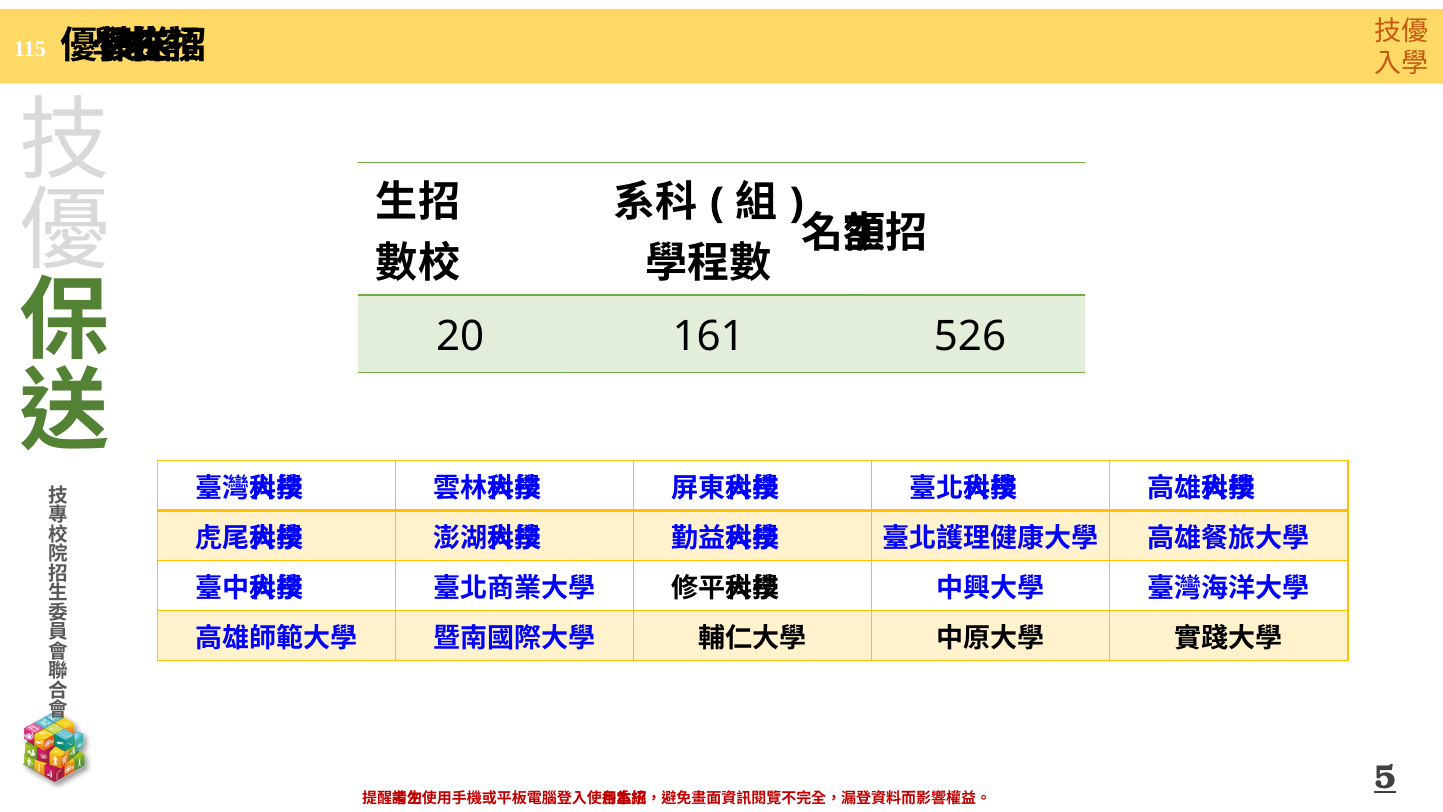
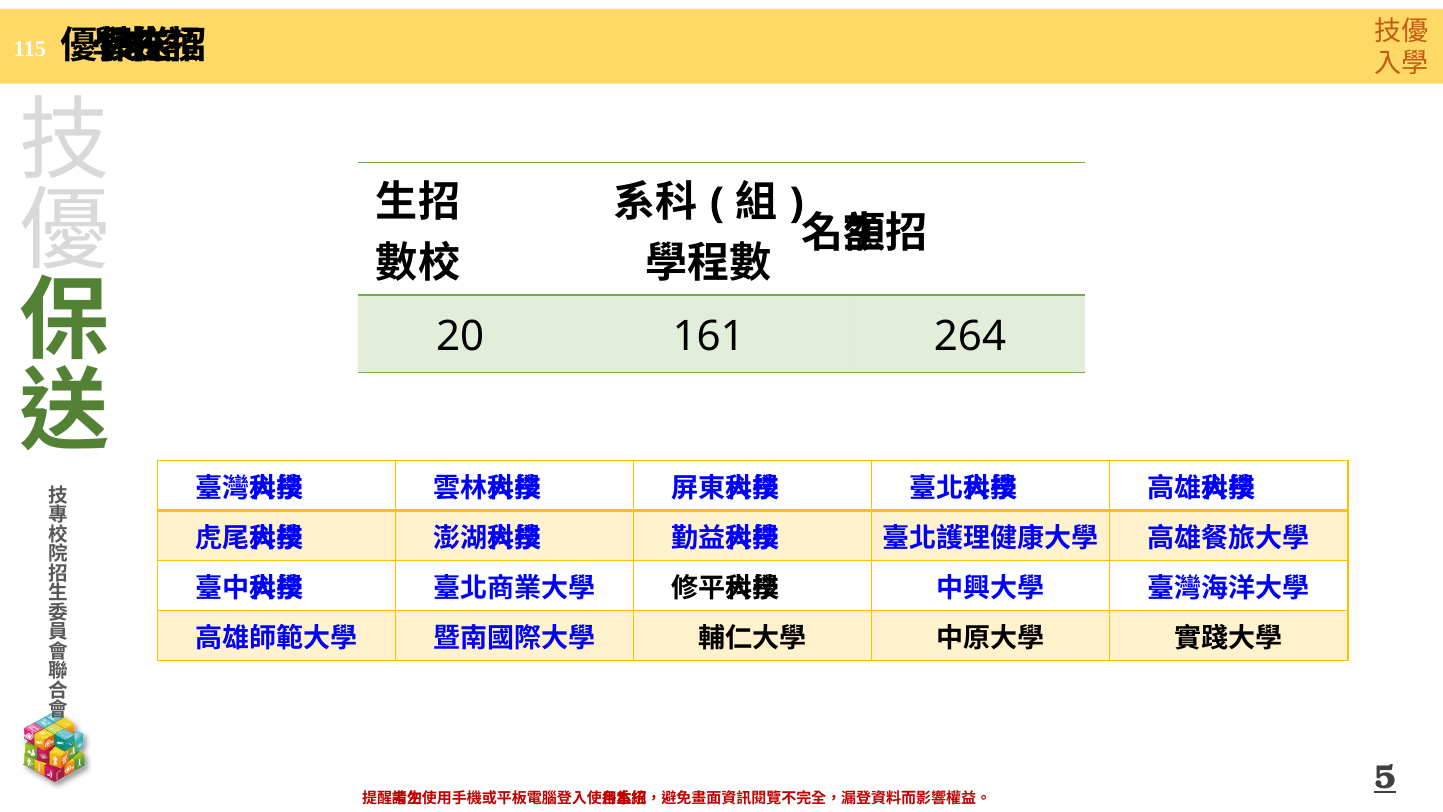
526: 526 -> 264 (970, 336)
